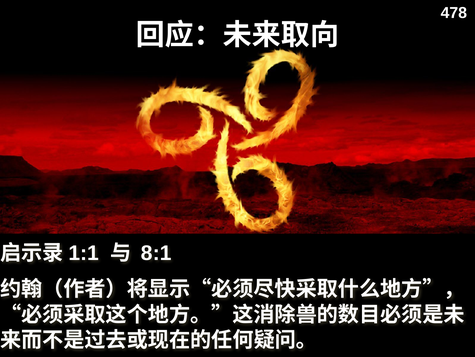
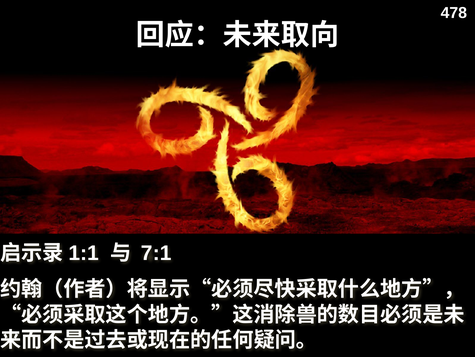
8:1: 8:1 -> 7:1 (156, 253)
